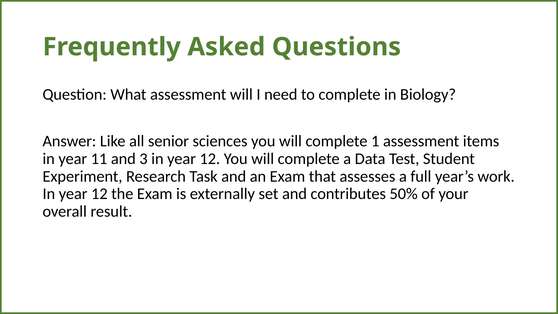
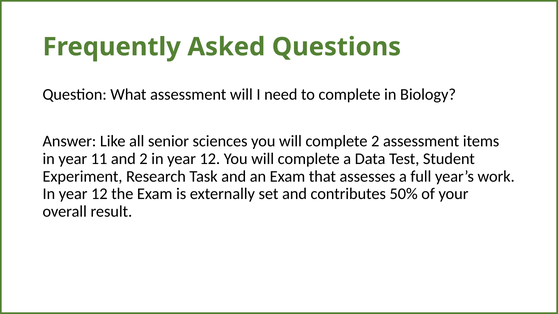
complete 1: 1 -> 2 (375, 141)
and 3: 3 -> 2 (144, 159)
